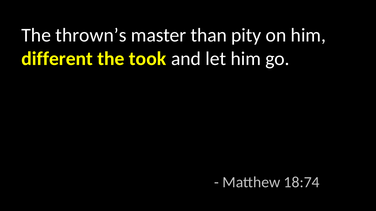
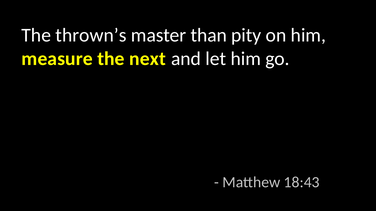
different: different -> measure (57, 59)
took: took -> next (148, 59)
18:74: 18:74 -> 18:43 (302, 183)
